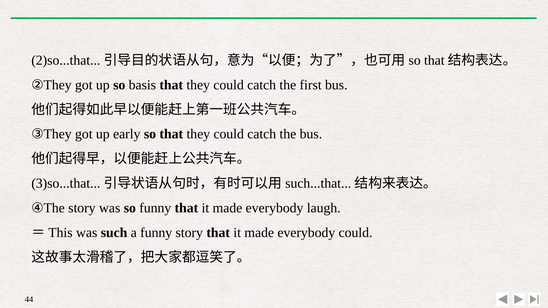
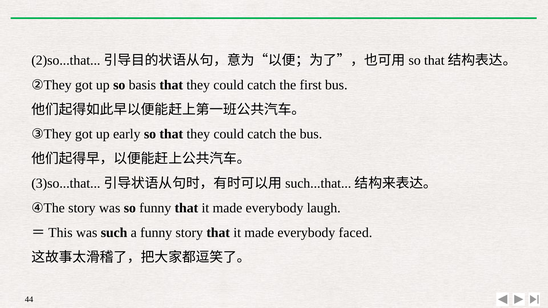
everybody could: could -> faced (355, 233)
